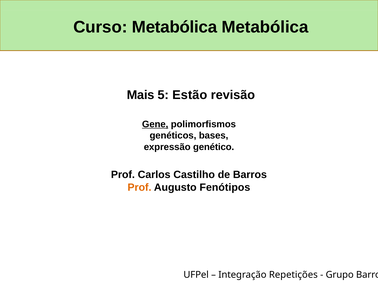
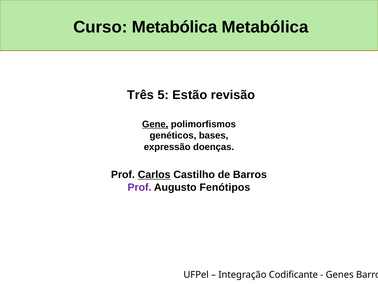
Mais: Mais -> Três (141, 95)
genético: genético -> doenças (214, 147)
Carlos underline: none -> present (154, 174)
Prof colour: orange -> purple (140, 187)
Repetições: Repetições -> Codificante (293, 274)
Grupo: Grupo -> Genes (340, 274)
